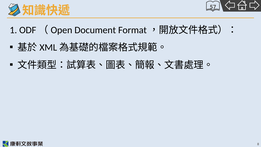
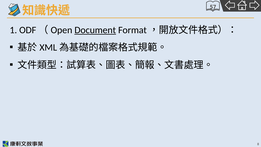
Document underline: none -> present (95, 30)
